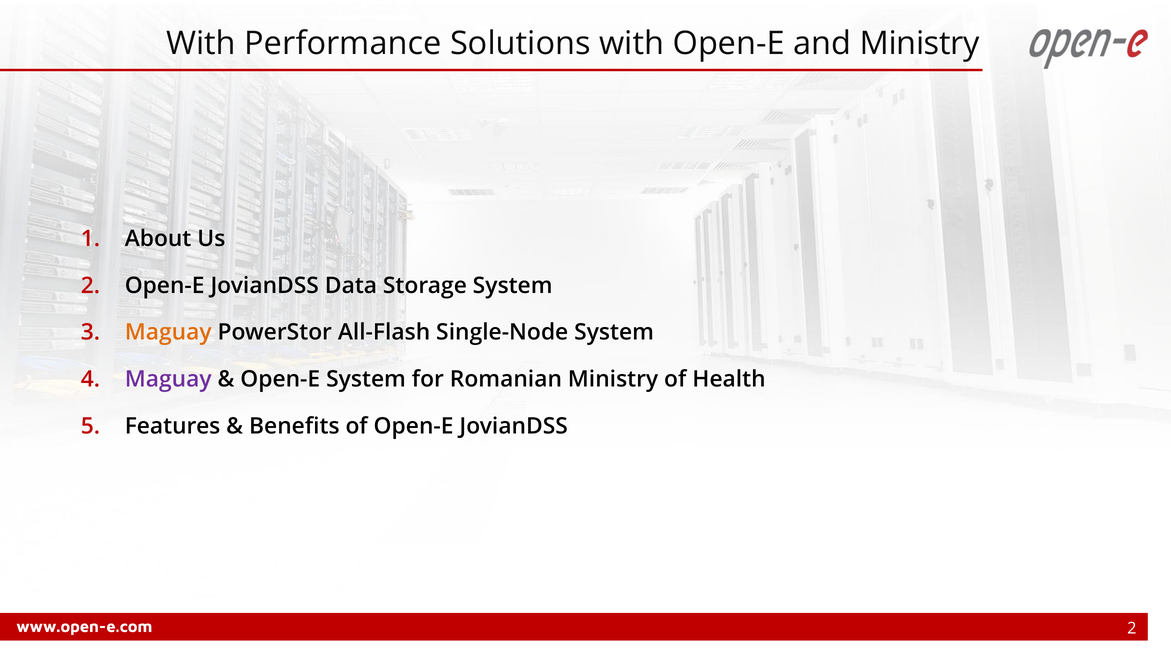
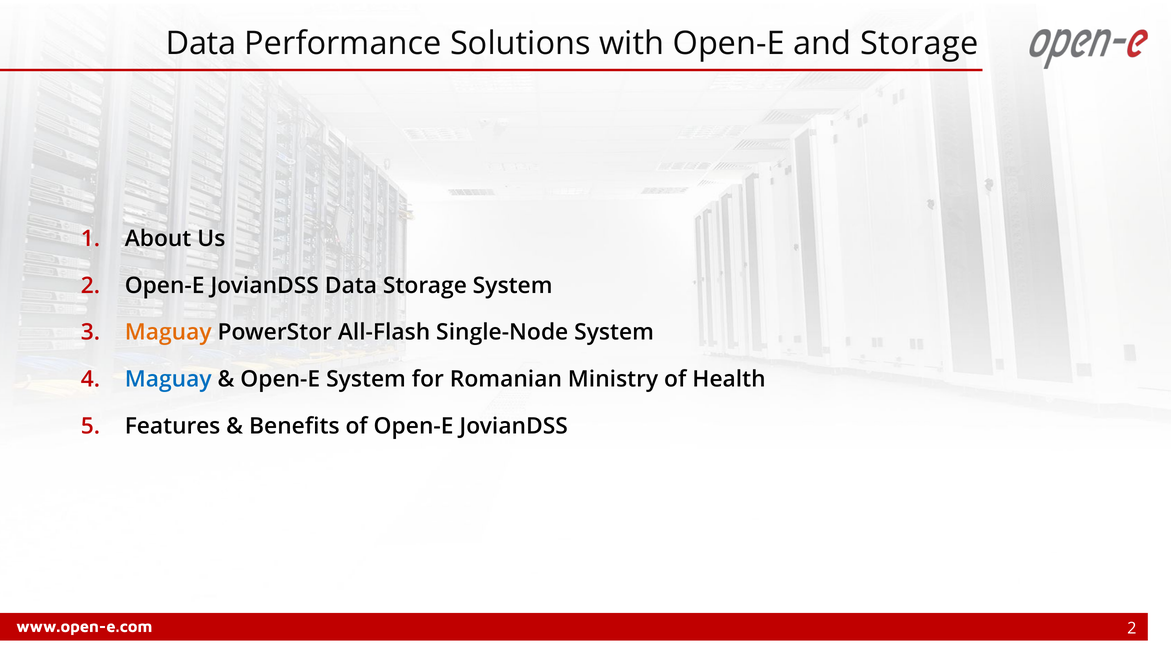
With: With -> Data (201, 43)
and Ministry: Ministry -> Storage (919, 43)
Maguay colour: purple -> blue (168, 380)
